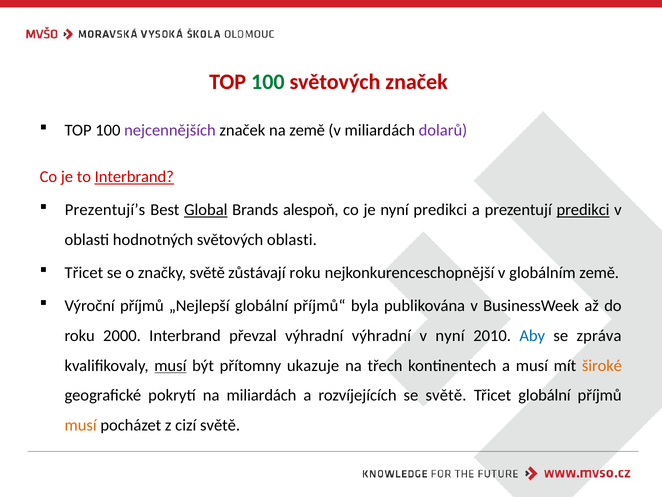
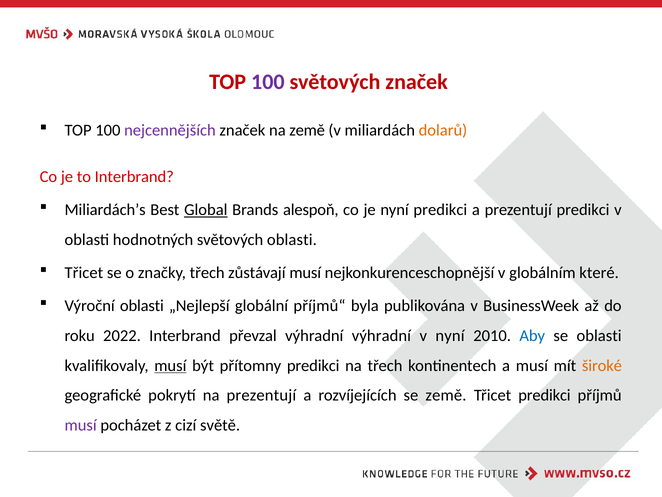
100 colour: green -> purple (268, 82)
dolarů colour: purple -> orange (443, 130)
Interbrand underline: present -> none (134, 177)
Prezentují’s: Prezentují’s -> Miliardách’s (105, 210)
predikci underline: present -> none (583, 210)
značky světě: světě -> třech (207, 273)
zůstávají roku: roku -> musí (305, 273)
globálním země: země -> které (599, 273)
Výroční příjmů: příjmů -> oblasti (142, 306)
2000: 2000 -> 2022 (122, 335)
se zpráva: zpráva -> oblasti (599, 335)
přítomny ukazuje: ukazuje -> predikci (313, 365)
na miliardách: miliardách -> prezentují (261, 395)
se světě: světě -> země (446, 395)
Třicet globální: globální -> predikci (544, 395)
musí colour: orange -> purple (81, 425)
